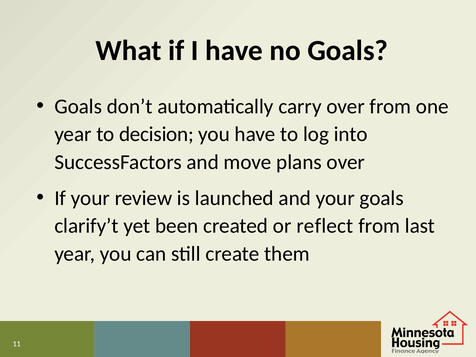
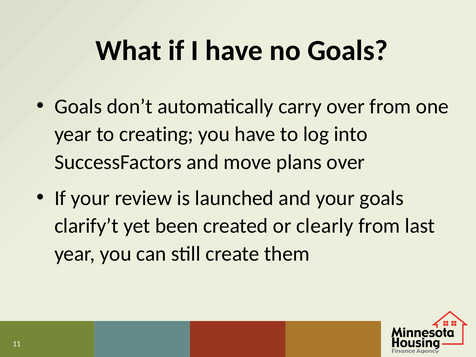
decision: decision -> creating (156, 134)
reflect: reflect -> clearly (325, 226)
